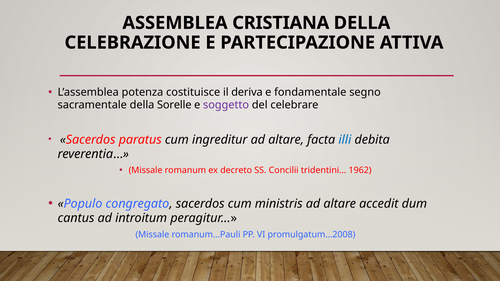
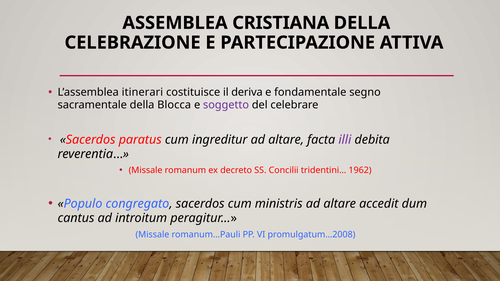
potenza: potenza -> itinerari (142, 92)
Sorelle: Sorelle -> Blocca (174, 105)
illi colour: blue -> purple (345, 140)
